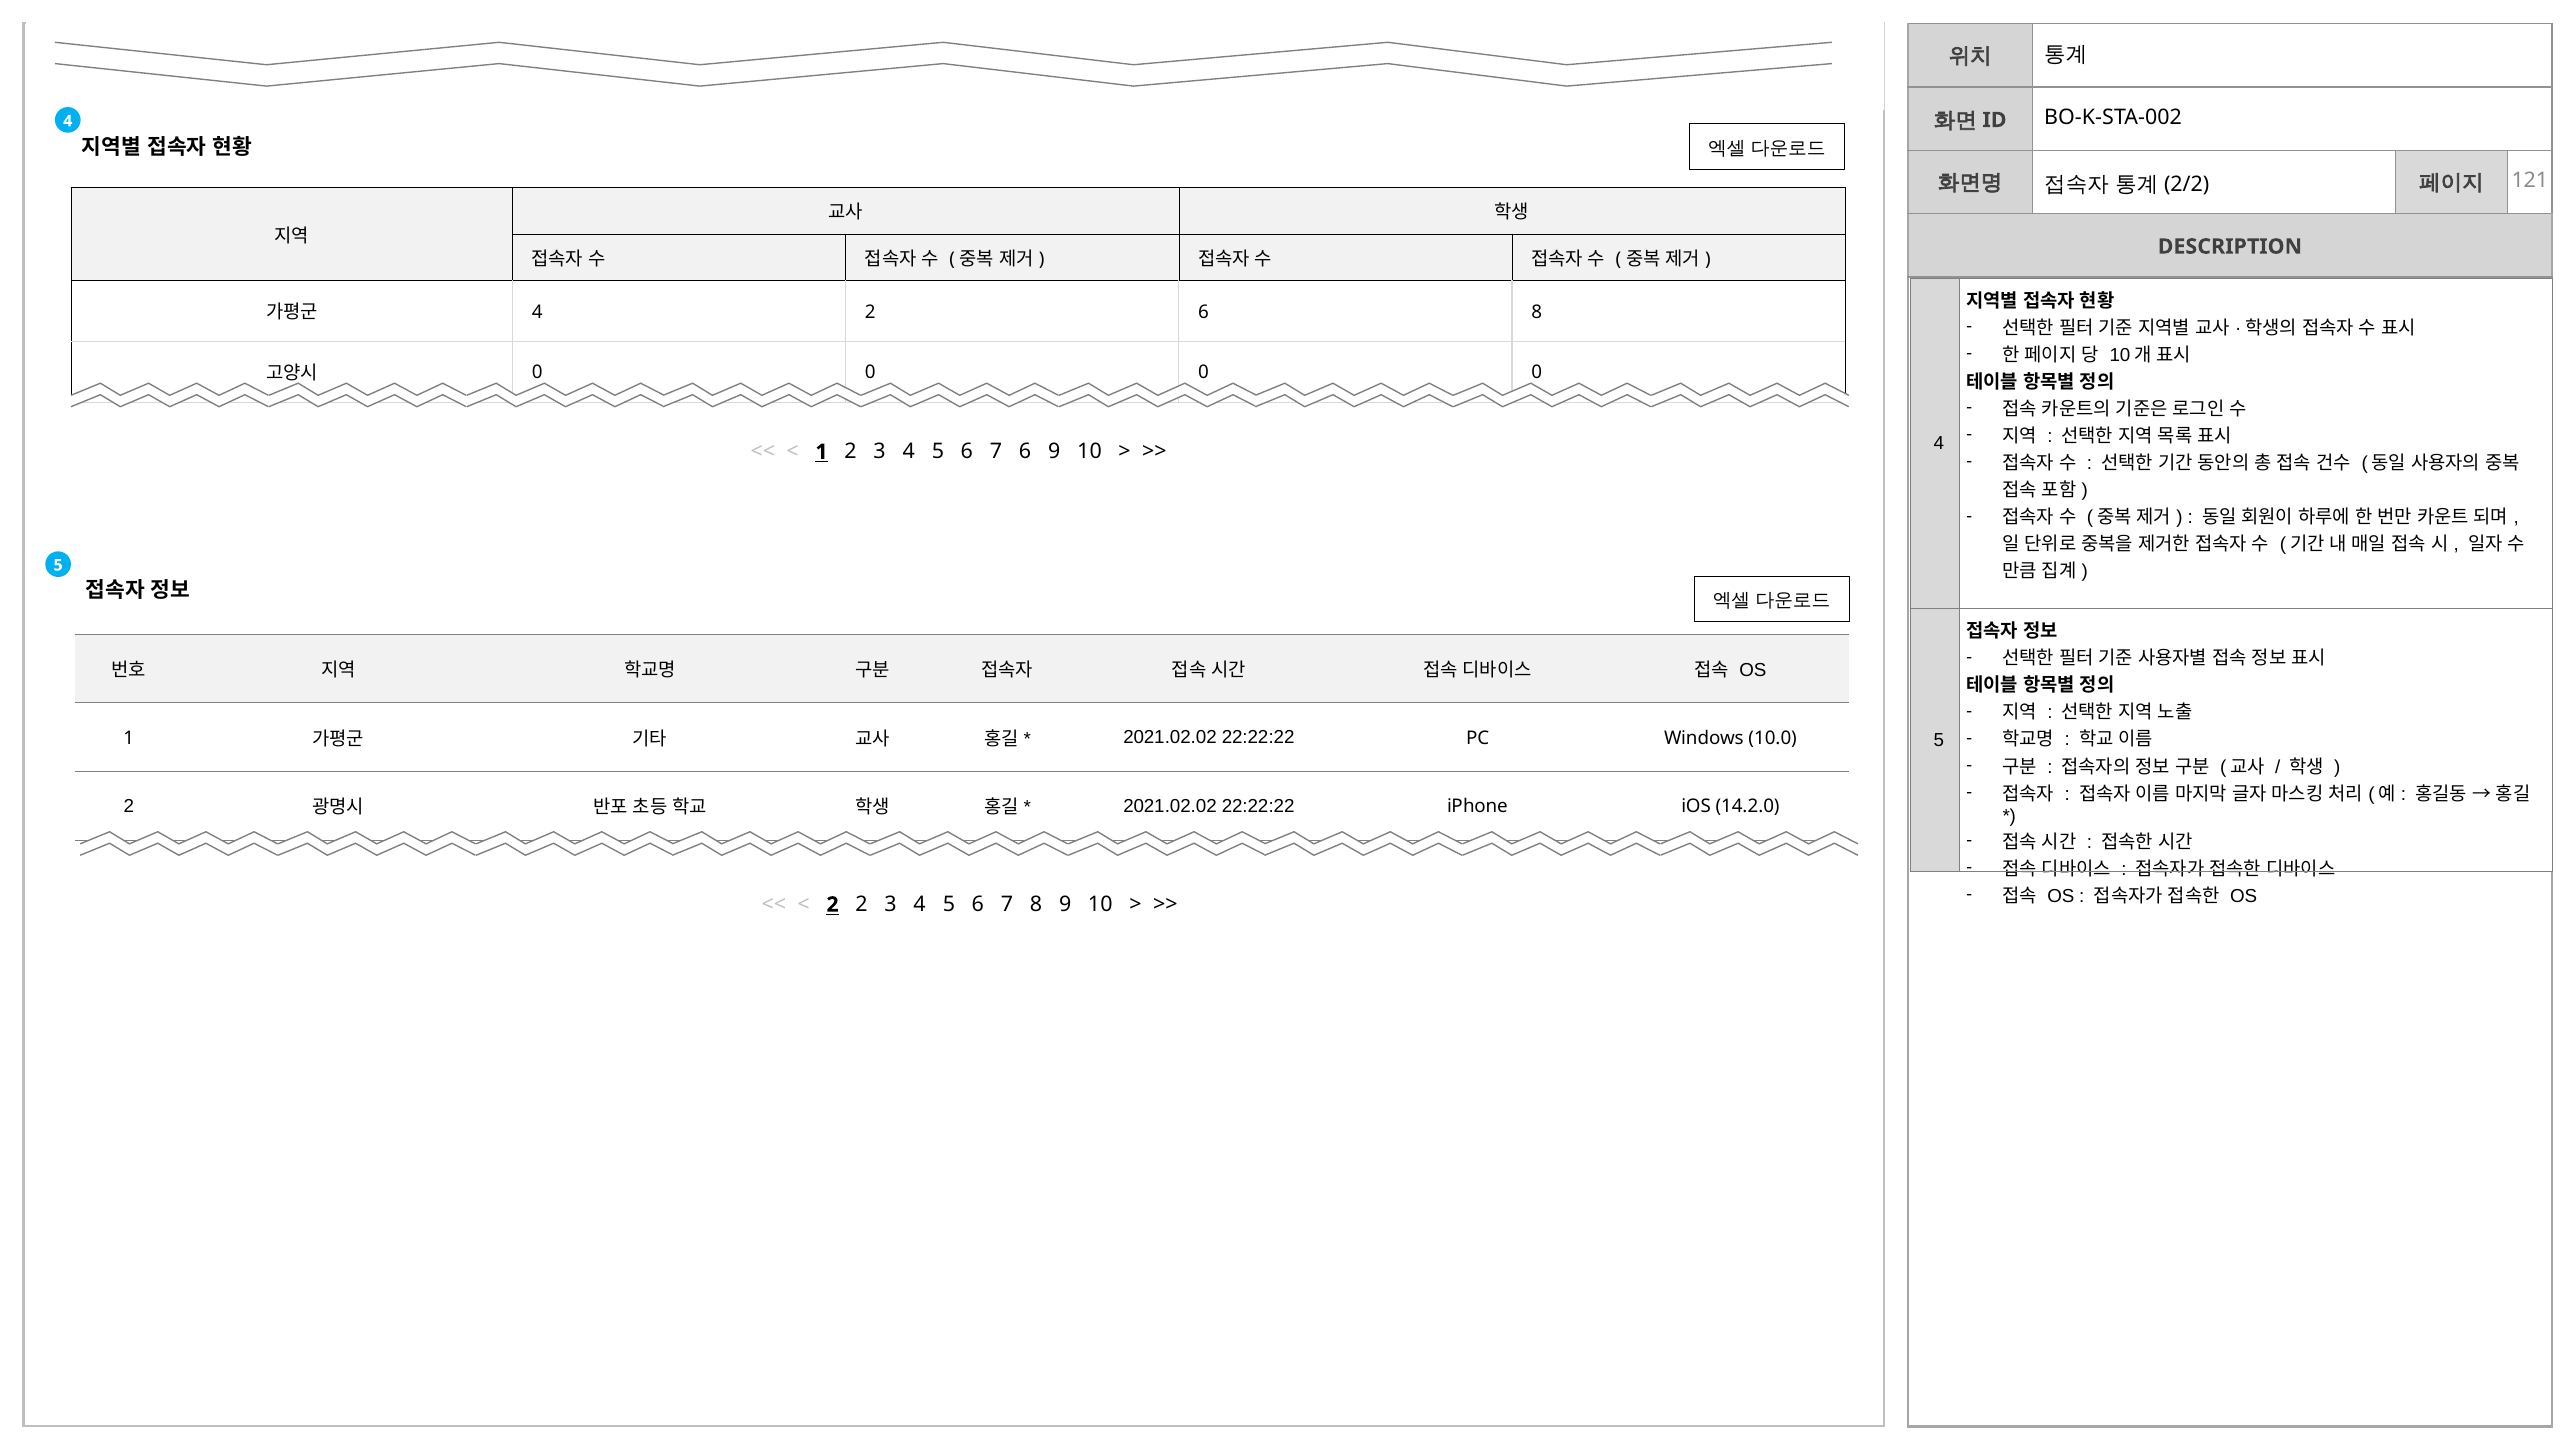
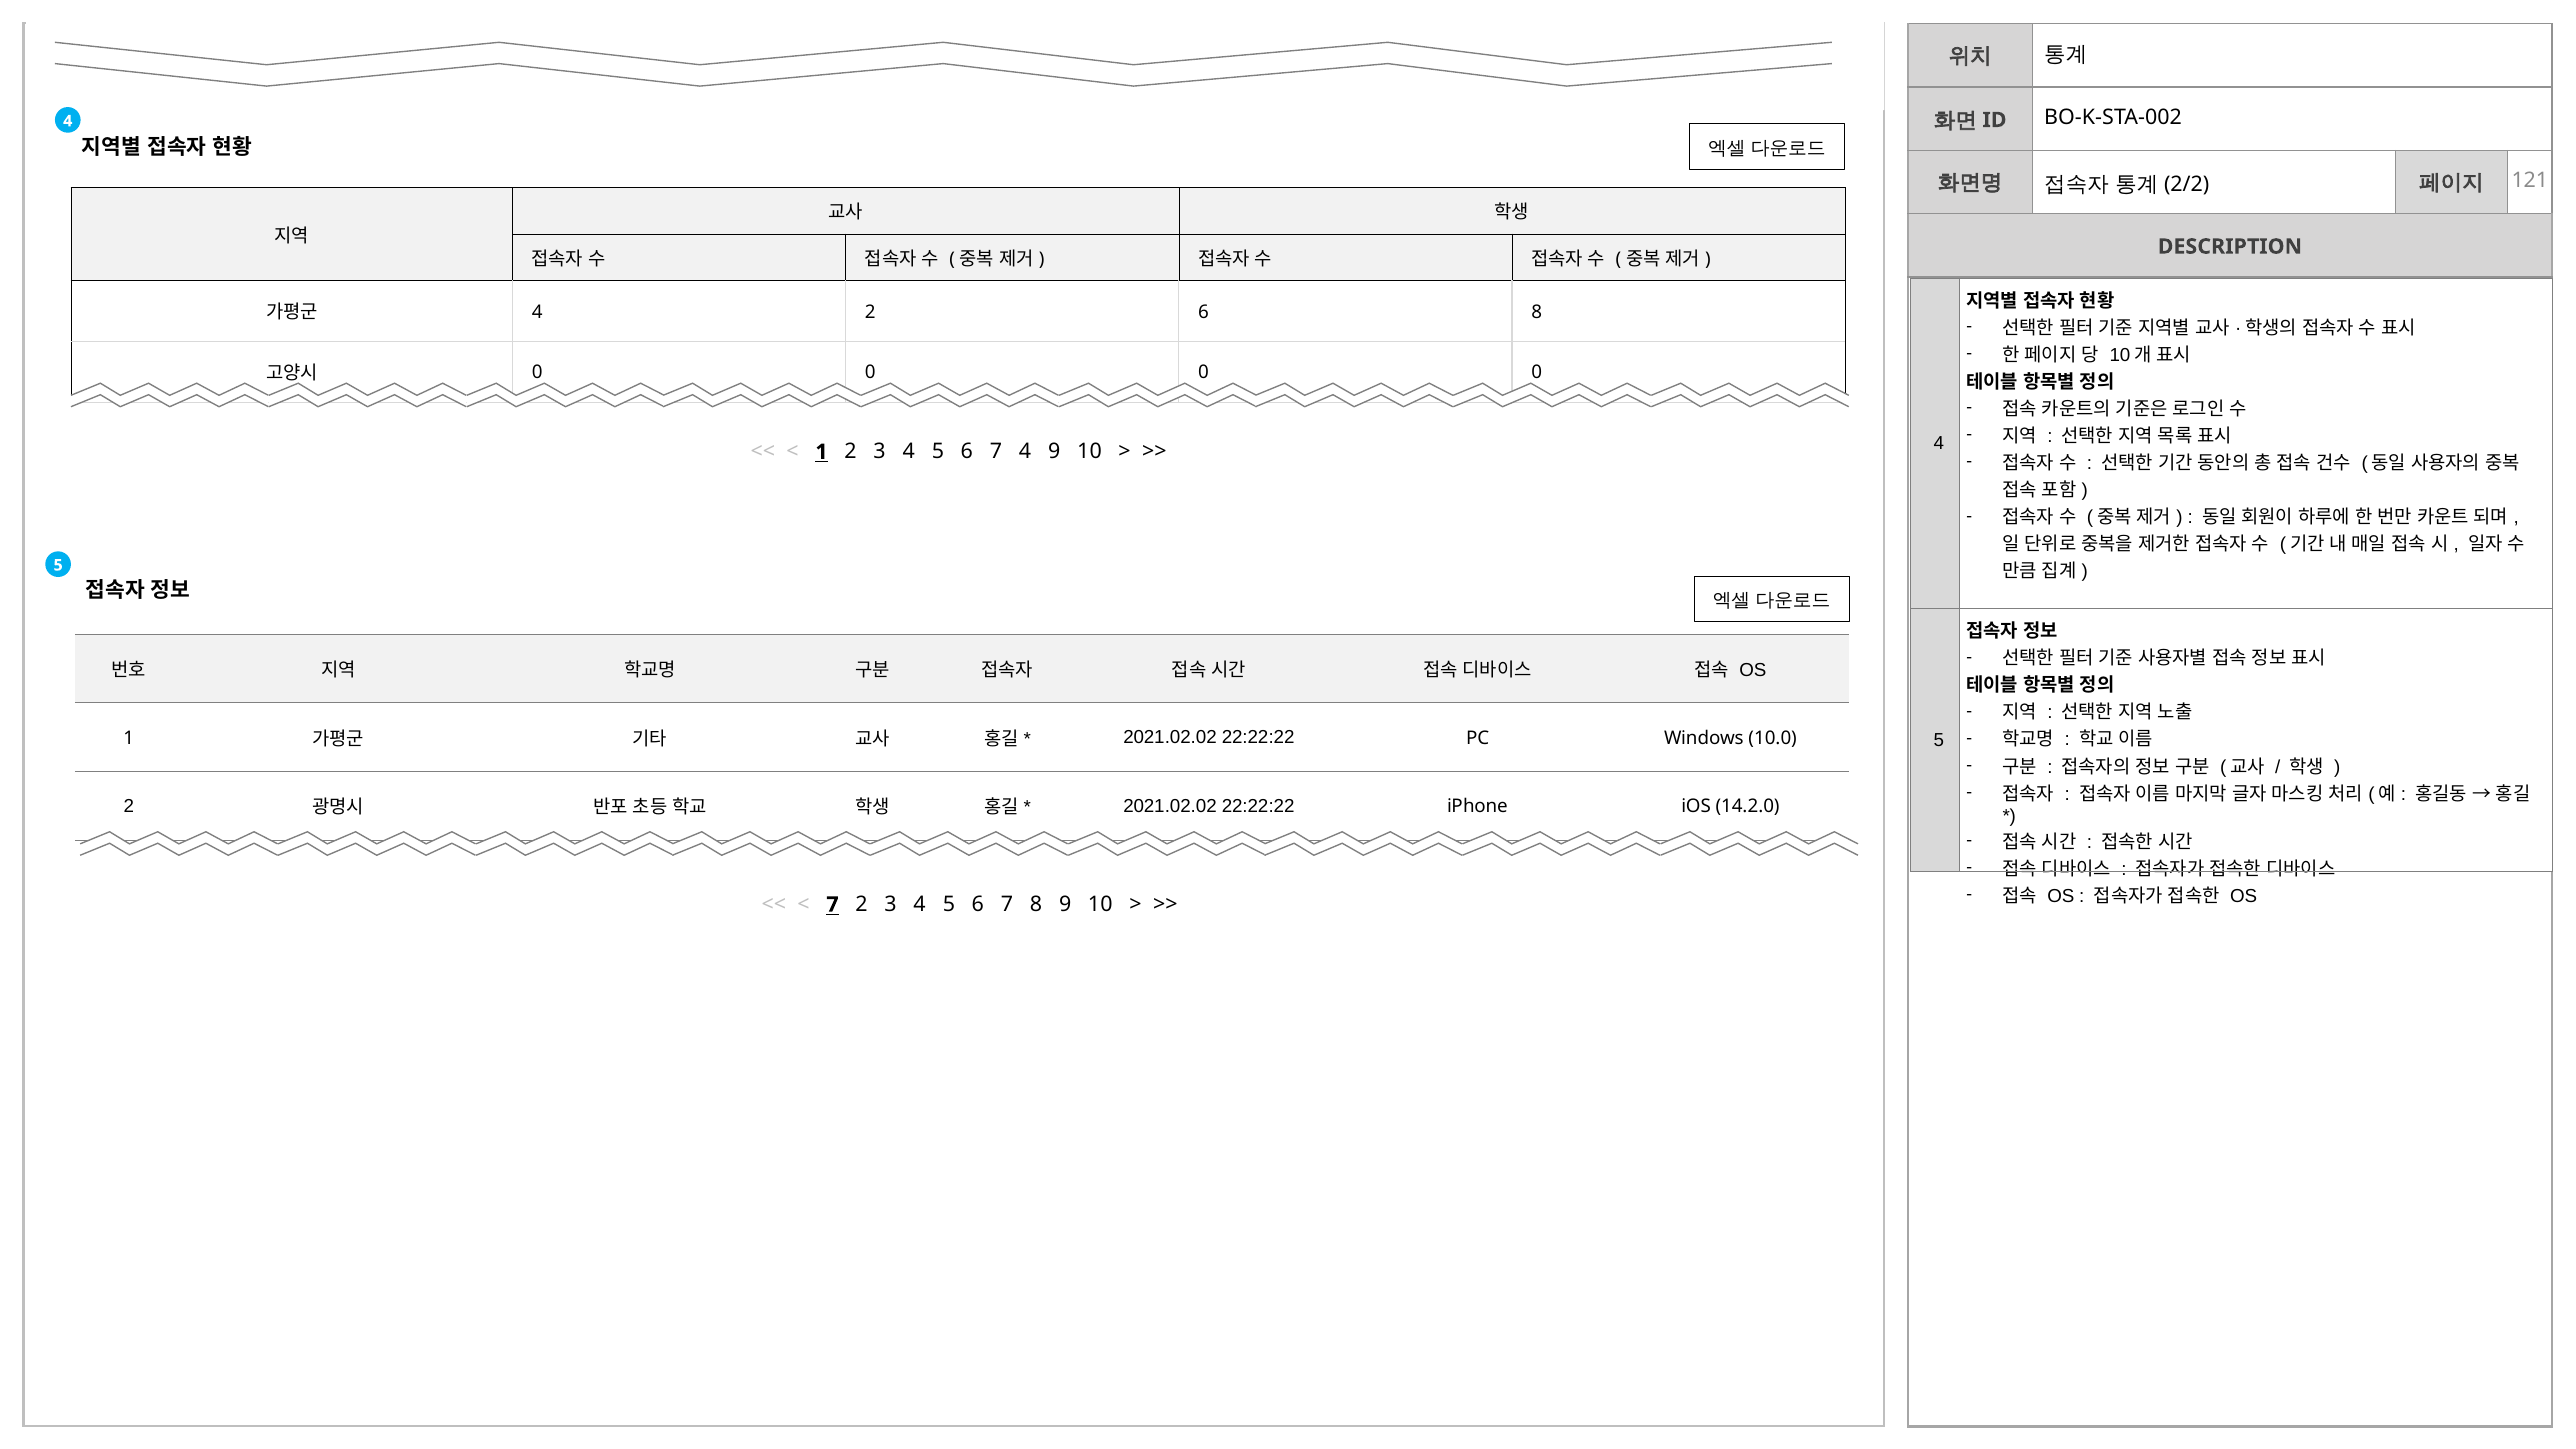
7 6: 6 -> 4 (1025, 452)
2: 2 -> 7 (833, 905)
